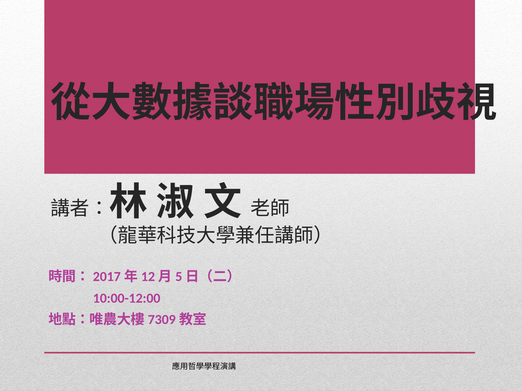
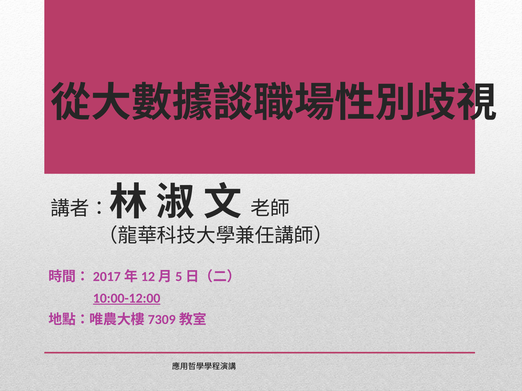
10:00-12:00 underline: none -> present (127, 299)
